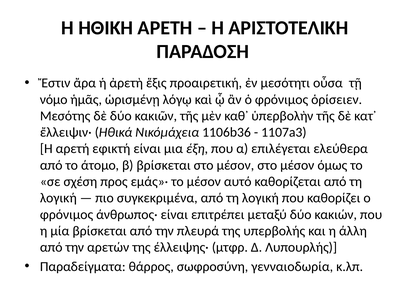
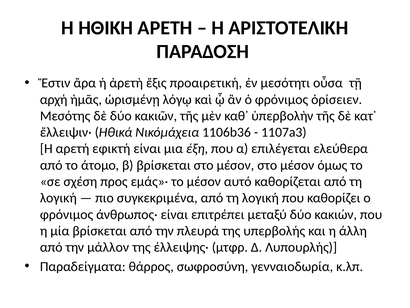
νόμο: νόμο -> αρχή (54, 99)
αρετών: αρετών -> μάλλον (108, 247)
